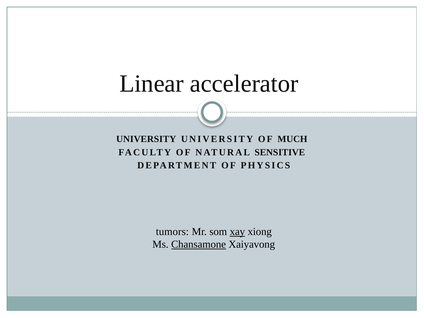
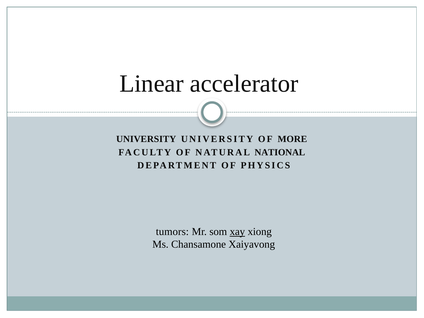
MUCH: MUCH -> MORE (292, 139)
SENSITIVE: SENSITIVE -> NATIONAL (280, 152)
Chansamone underline: present -> none (199, 244)
